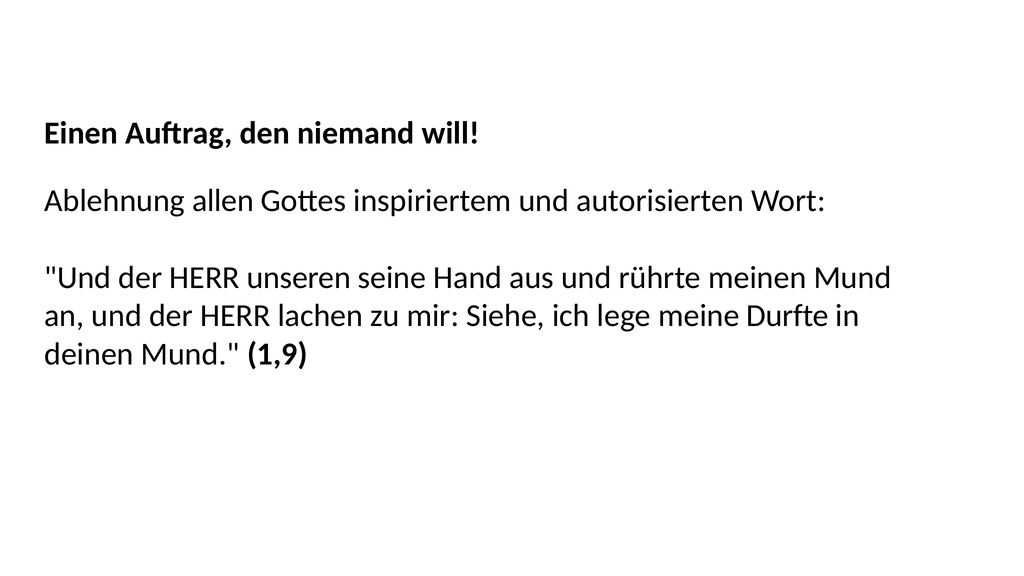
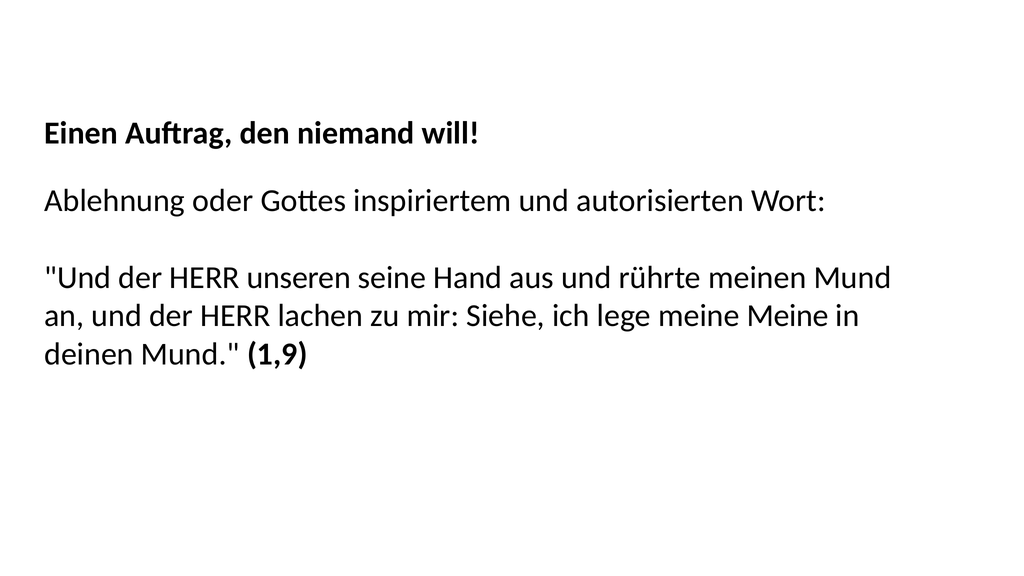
allen: allen -> oder (223, 201)
meine Durfte: Durfte -> Meine (788, 316)
